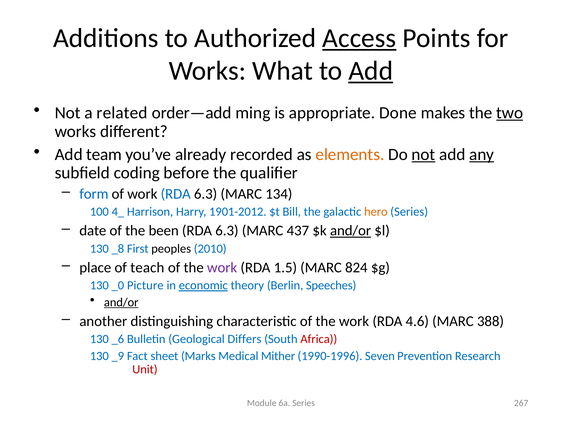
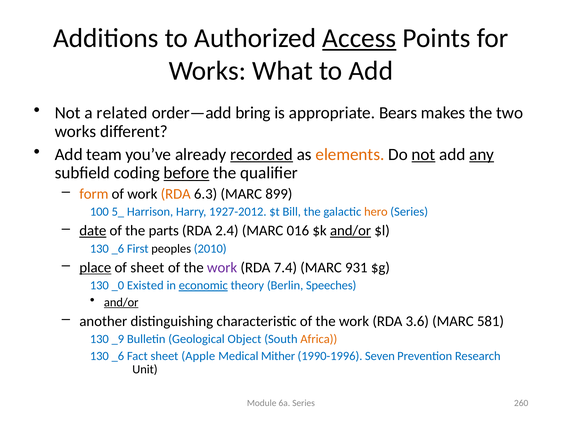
Add underline: present -> none (371, 71)
ming: ming -> bring (253, 113)
Done: Done -> Bears (398, 113)
two underline: present -> none (510, 113)
recorded underline: none -> present (262, 154)
before underline: none -> present (187, 173)
form colour: blue -> orange (94, 194)
RDA colour: blue -> orange (176, 194)
134: 134 -> 899 (279, 194)
4_: 4_ -> 5_ (118, 211)
1901-2012: 1901-2012 -> 1927-2012 (238, 211)
date underline: none -> present (93, 230)
been: been -> parts (164, 230)
6.3: 6.3 -> 2.4 (227, 230)
437: 437 -> 016 (298, 230)
_8: _8 -> _6 (118, 248)
place underline: none -> present (95, 267)
of teach: teach -> sheet (147, 267)
1.5: 1.5 -> 7.4 (285, 267)
824: 824 -> 931 (356, 267)
Picture: Picture -> Existed (145, 285)
4.6: 4.6 -> 3.6 (417, 321)
388: 388 -> 581 (490, 321)
_6: _6 -> _9 (118, 339)
Differs: Differs -> Object (244, 339)
Africa colour: red -> orange (319, 339)
_9: _9 -> _6 (118, 356)
Marks: Marks -> Apple (198, 356)
Unit colour: red -> black (145, 369)
267: 267 -> 260 (521, 402)
